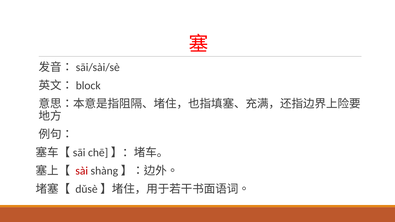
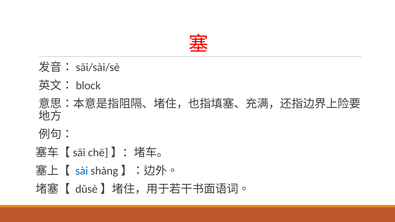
sài colour: red -> blue (82, 171)
